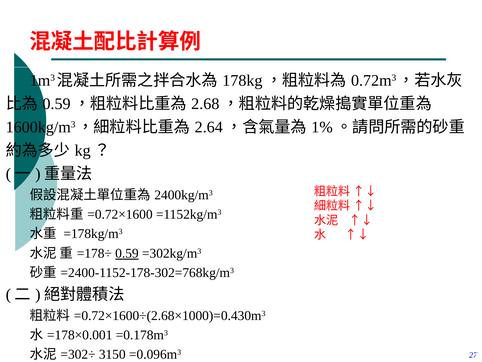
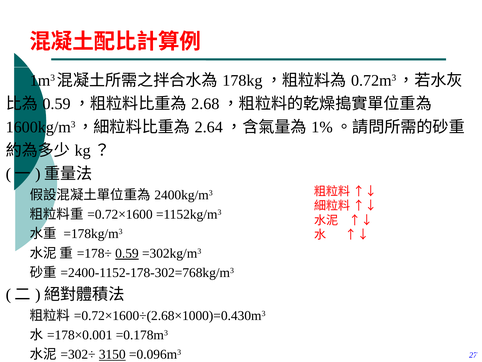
3150 underline: none -> present (112, 354)
